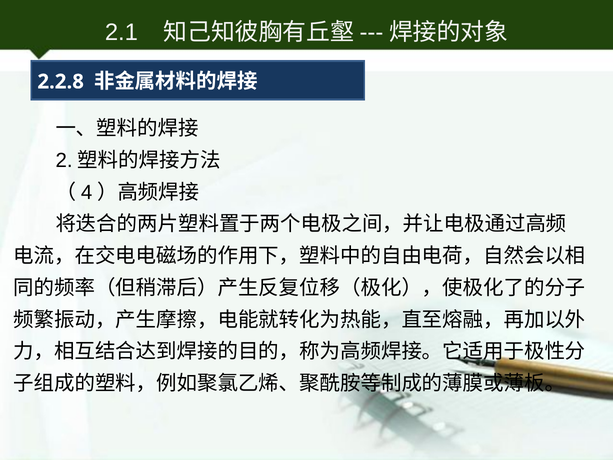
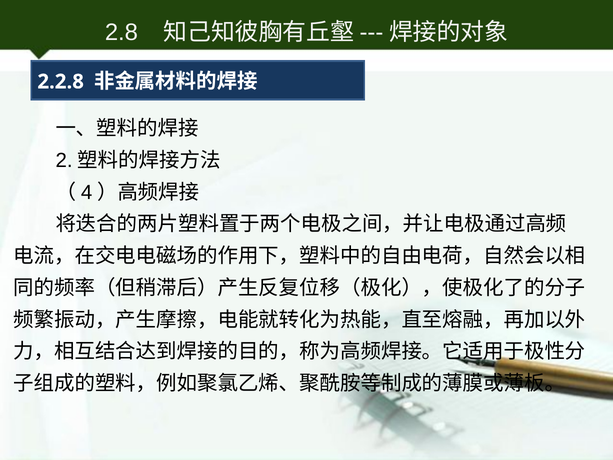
2.1: 2.1 -> 2.8 (121, 33)
